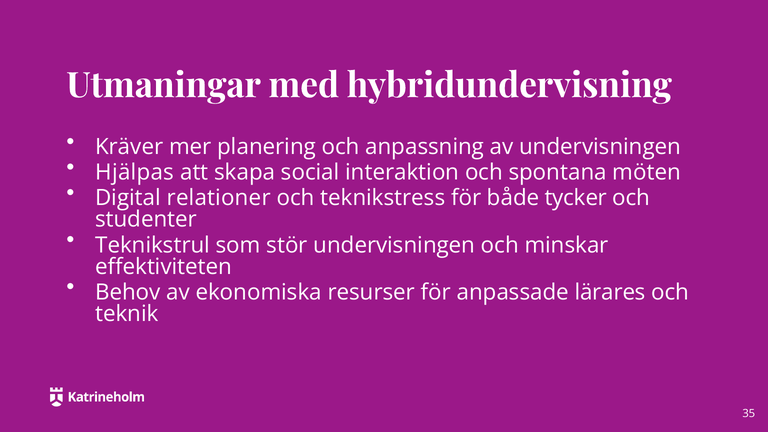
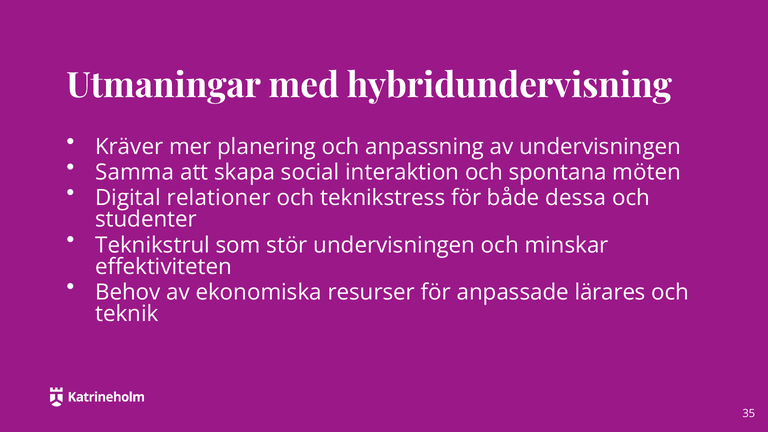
Hjälpas: Hjälpas -> Samma (135, 172)
tycker: tycker -> dessa (576, 198)
